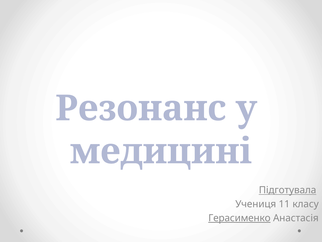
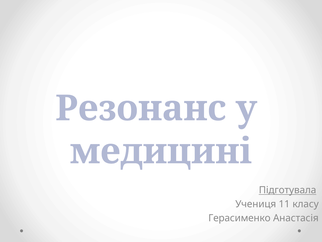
Герасименко underline: present -> none (239, 218)
